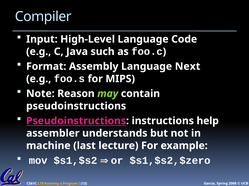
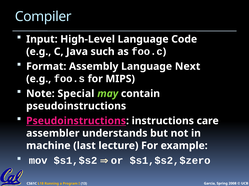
Reason: Reason -> Special (76, 94)
help: help -> care (208, 121)
